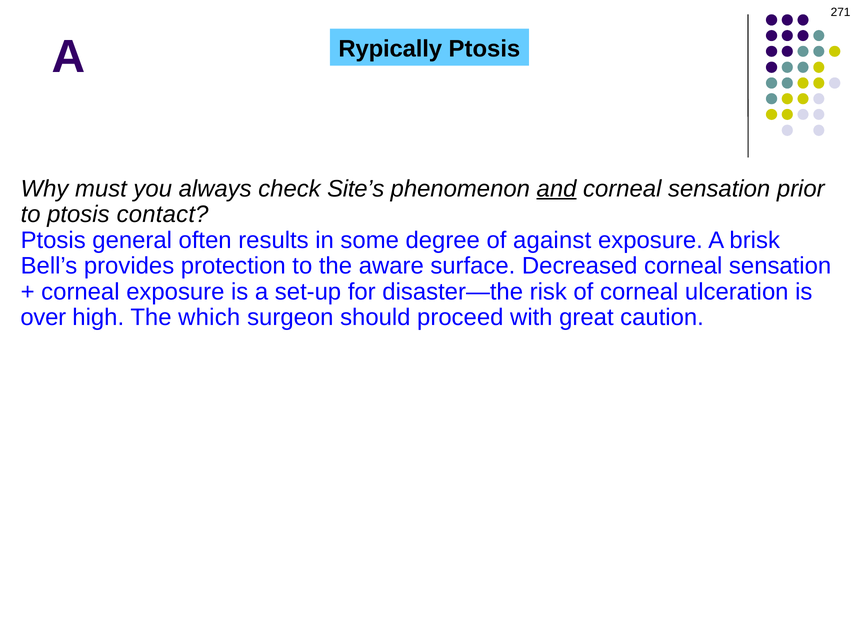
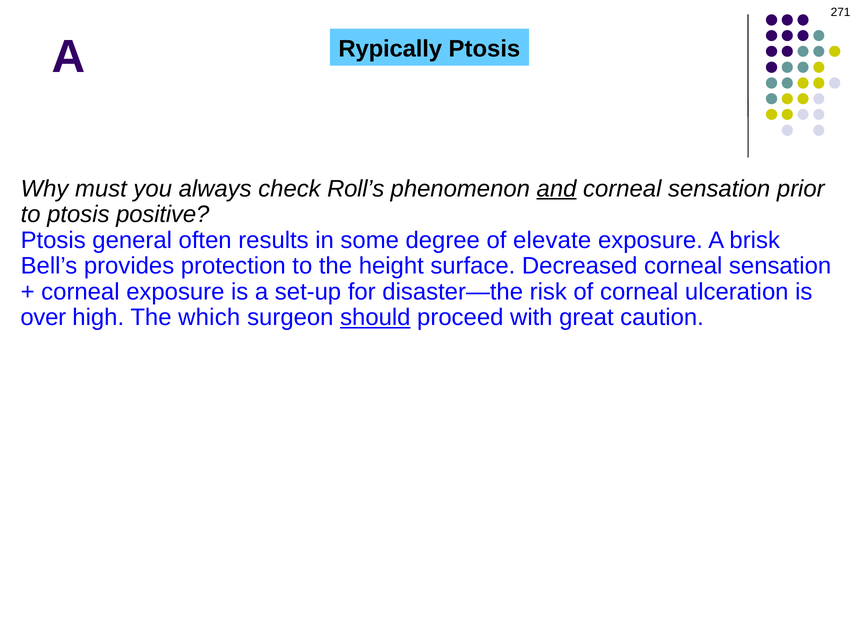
Site’s: Site’s -> Roll’s (356, 189)
contact: contact -> positive (163, 215)
against: against -> elevate (552, 240)
aware: aware -> height (391, 266)
should underline: none -> present (375, 318)
